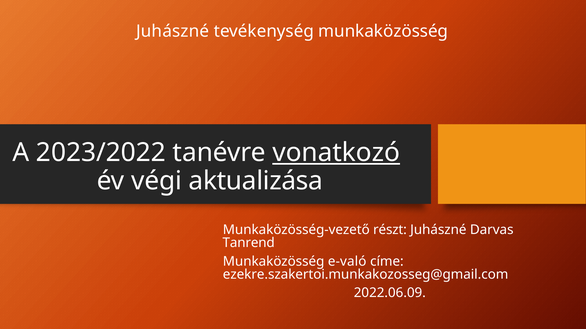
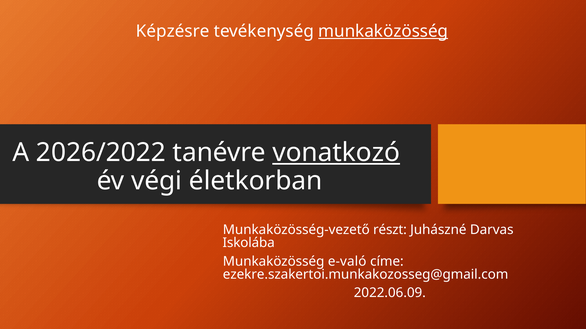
Juhászné: Juhászné -> Képzésre (173, 31)
munkaközösség underline: none -> present (383, 31)
2023/2022: 2023/2022 -> 2026/2022 (101, 153)
aktualizása: aktualizása -> életkorban (256, 181)
Tanrend: Tanrend -> Iskolába (249, 243)
